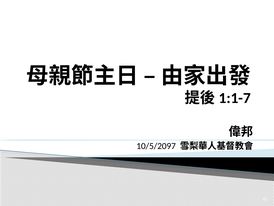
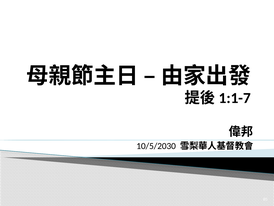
10/5/2097: 10/5/2097 -> 10/5/2030 (156, 146)
